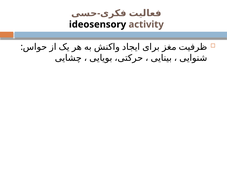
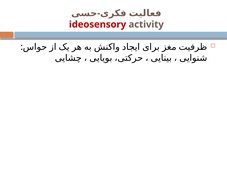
ideosensory colour: black -> red (98, 24)
